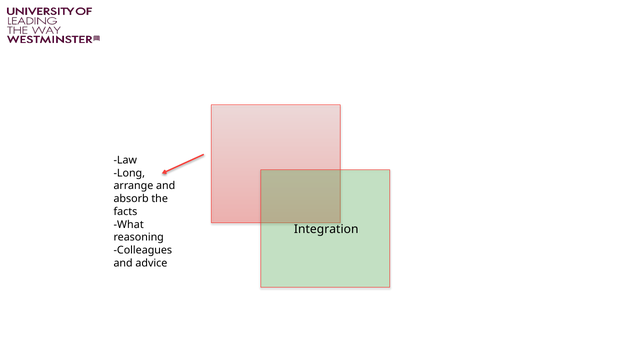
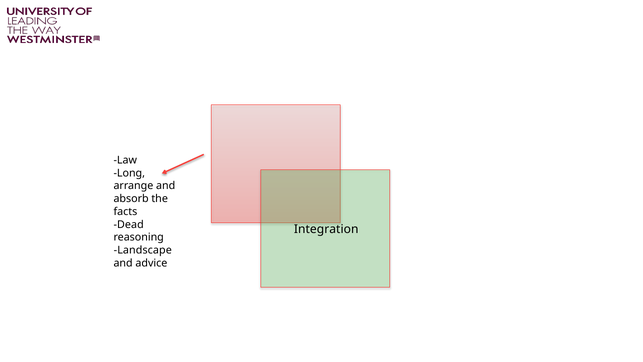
What: What -> Dead (129, 224)
Colleagues: Colleagues -> Landscape (143, 250)
